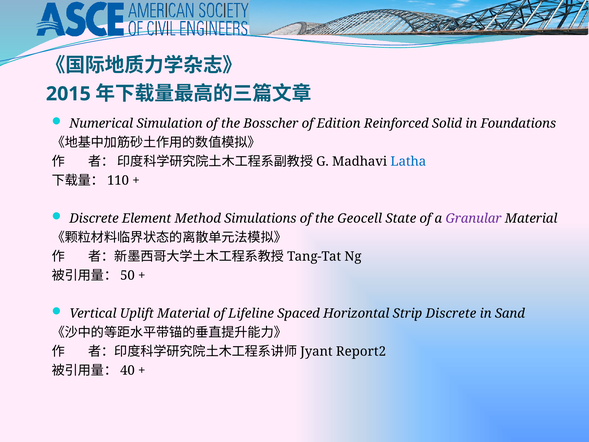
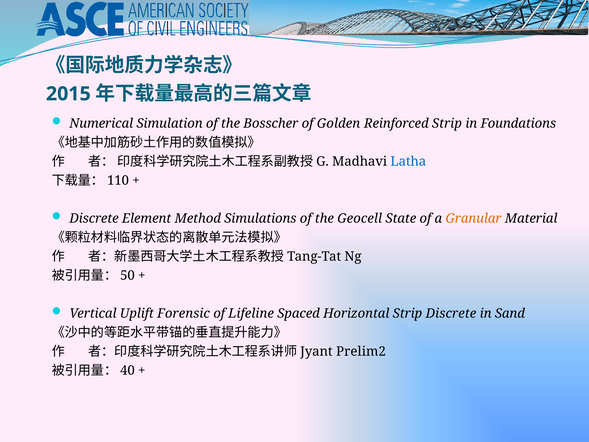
Edition: Edition -> Golden (339, 124)
Reinforced Solid: Solid -> Strip (447, 124)
Granular colour: purple -> orange (474, 218)
Uplift Material: Material -> Forensic (184, 313)
Report2: Report2 -> Prelim2 (361, 351)
